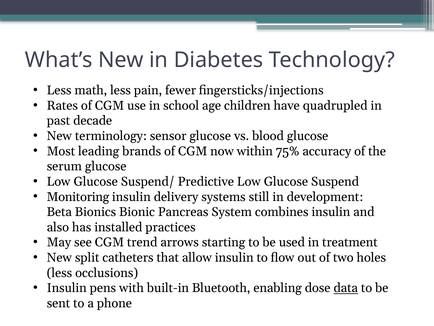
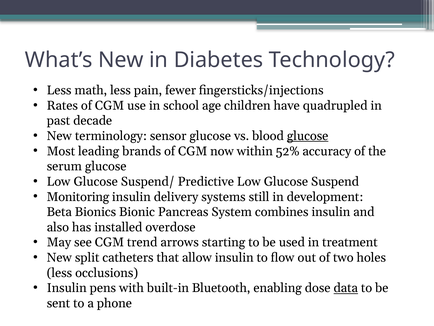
glucose underline: none -> present (308, 136)
75%: 75% -> 52% (288, 151)
practices: practices -> overdose (170, 227)
